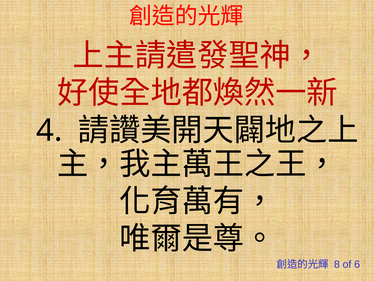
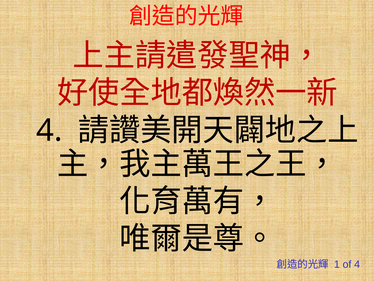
8: 8 -> 1 (337, 264)
of 6: 6 -> 4 (357, 264)
